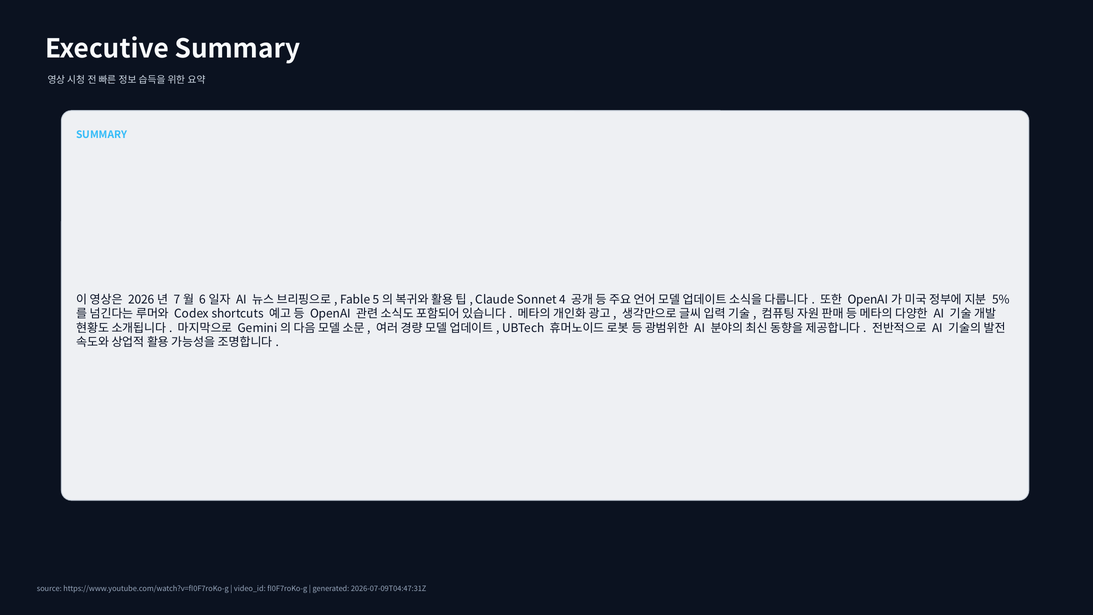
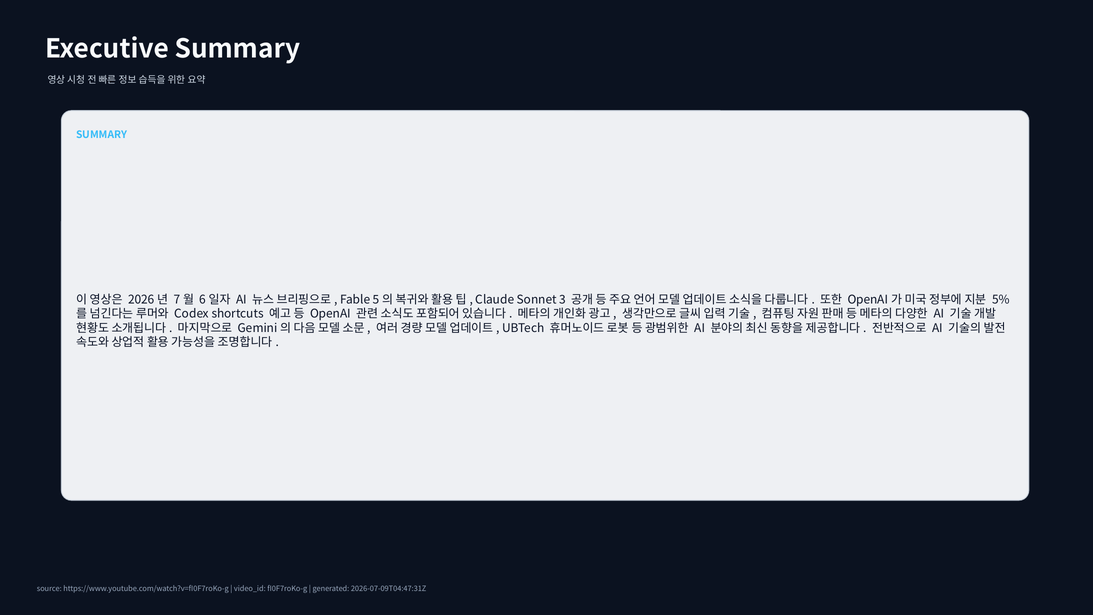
4: 4 -> 3 (562, 299)
